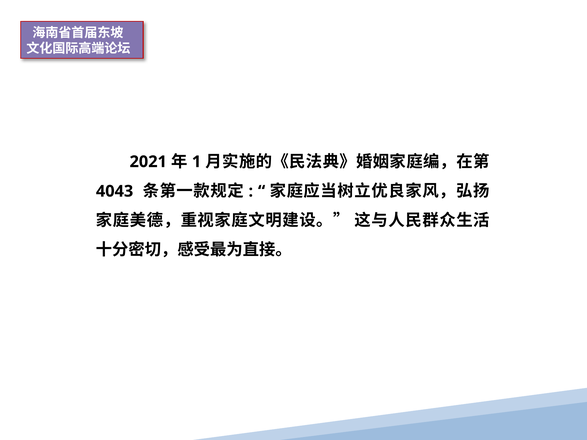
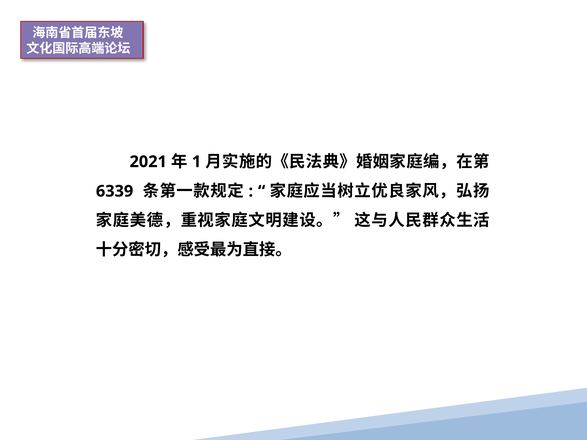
4043: 4043 -> 6339 (115, 191)
